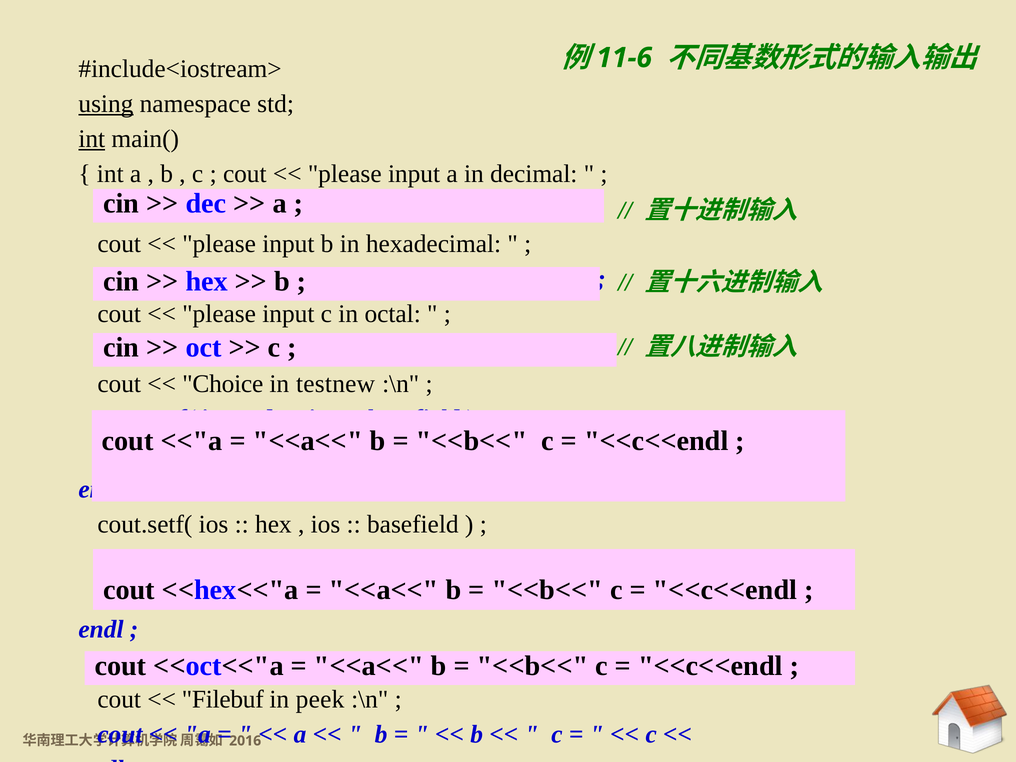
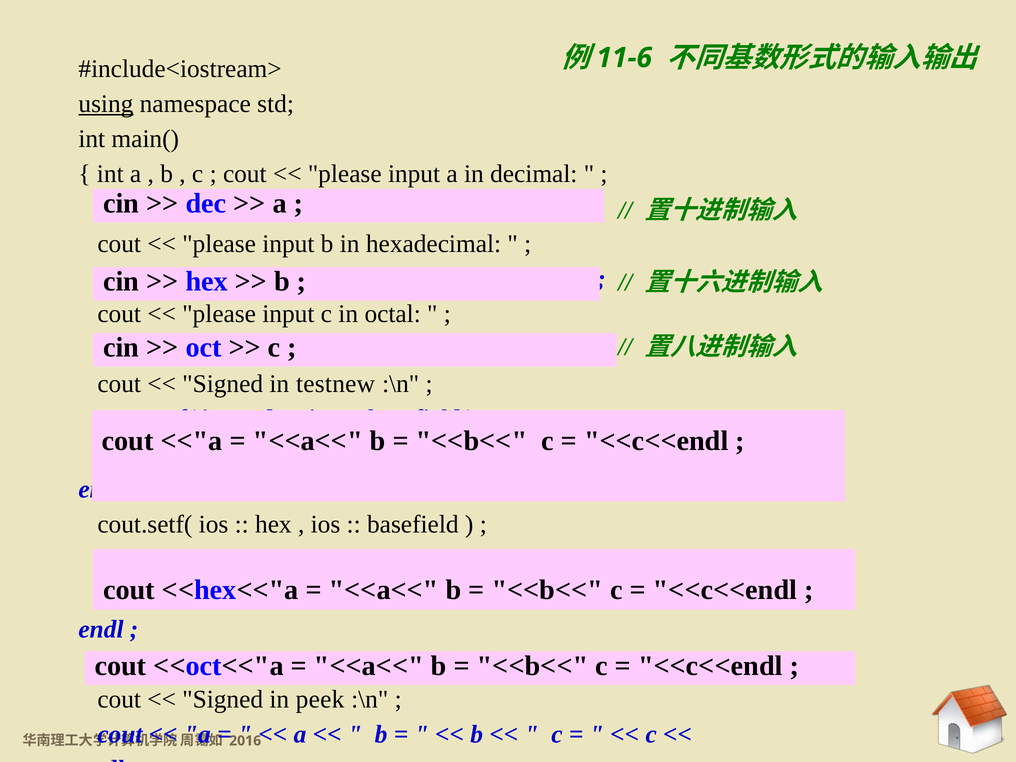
int underline: present -> none (92, 139)
Choice: Choice -> Signed (223, 384)
Filebuf: Filebuf -> Signed (223, 699)
